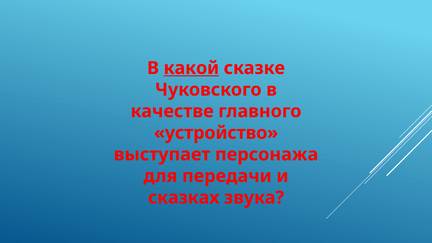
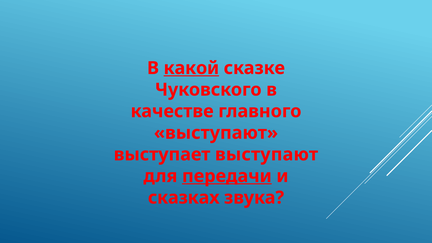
устройство: устройство -> выступают (216, 133)
выступает персонажа: персонажа -> выступают (267, 154)
передачи underline: none -> present (227, 176)
